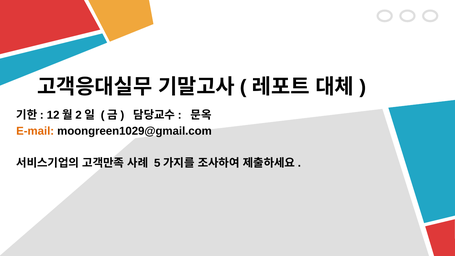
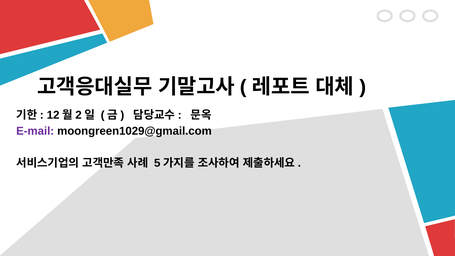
E-mail colour: orange -> purple (35, 131)
